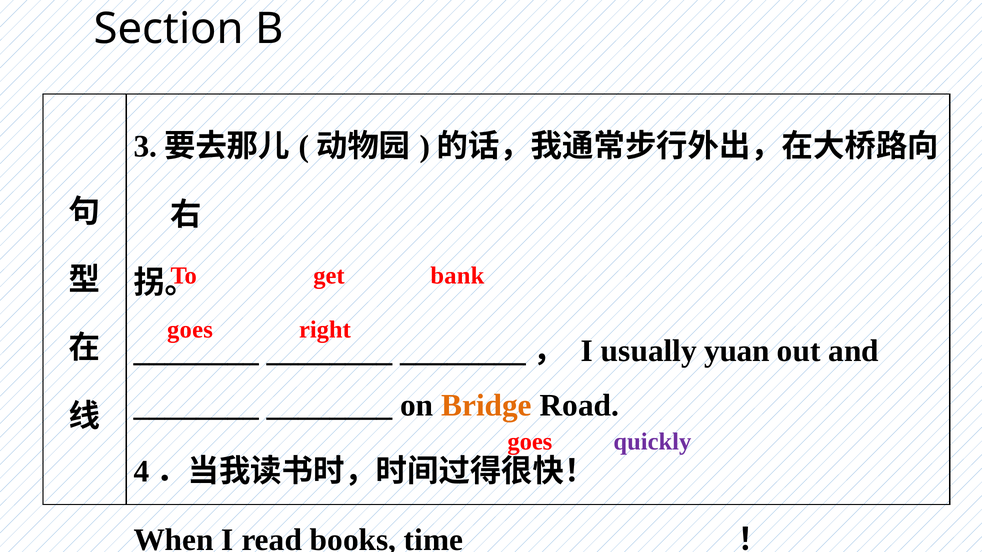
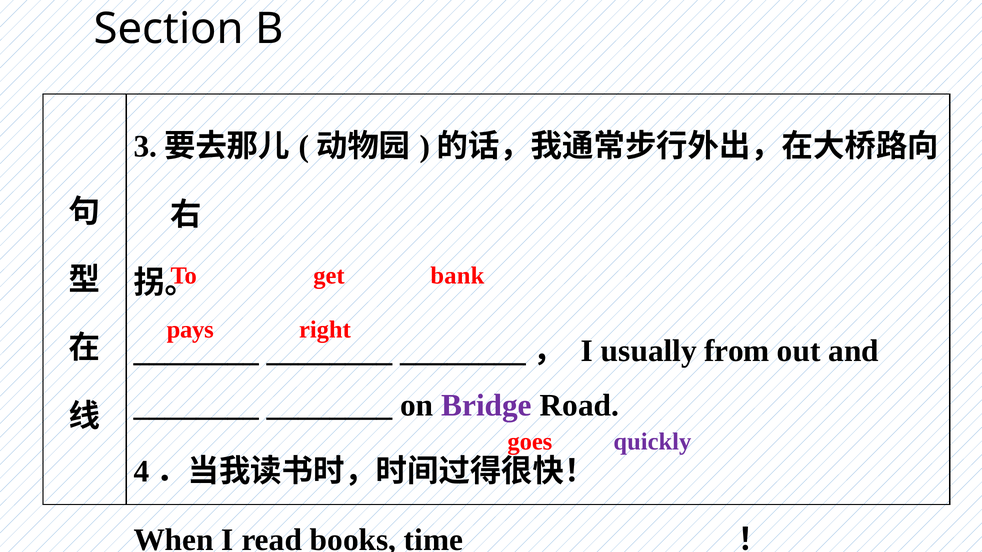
goes: goes -> pays (190, 330)
yuan: yuan -> from (737, 351)
Bridge colour: orange -> purple (486, 406)
